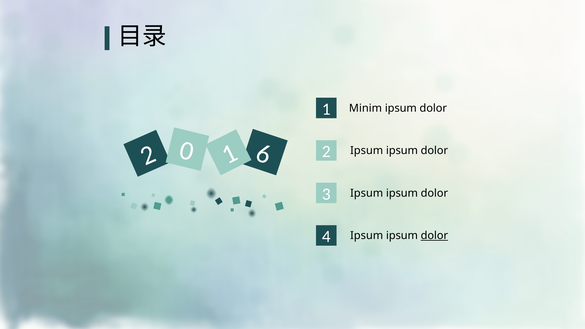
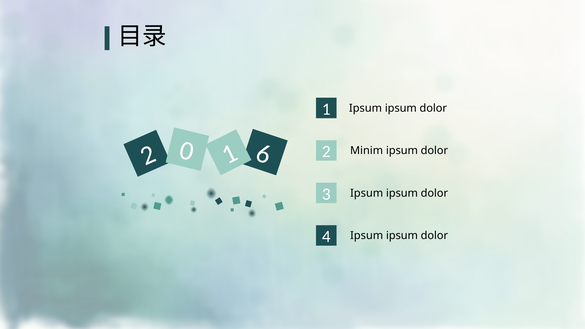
Minim: Minim -> Ipsum (365, 108)
Ipsum: Ipsum -> Minim (367, 151)
dolor underline: present -> none (434, 236)
